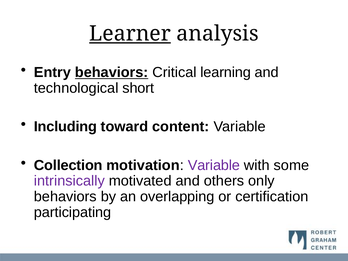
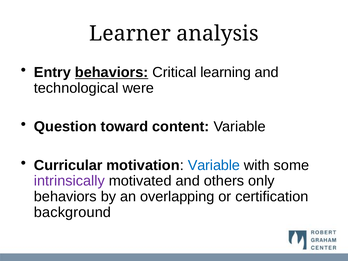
Learner underline: present -> none (130, 34)
short: short -> were (138, 88)
Including: Including -> Question (65, 127)
Collection: Collection -> Curricular (68, 165)
Variable colour: purple -> blue (214, 165)
participating: participating -> background (72, 212)
